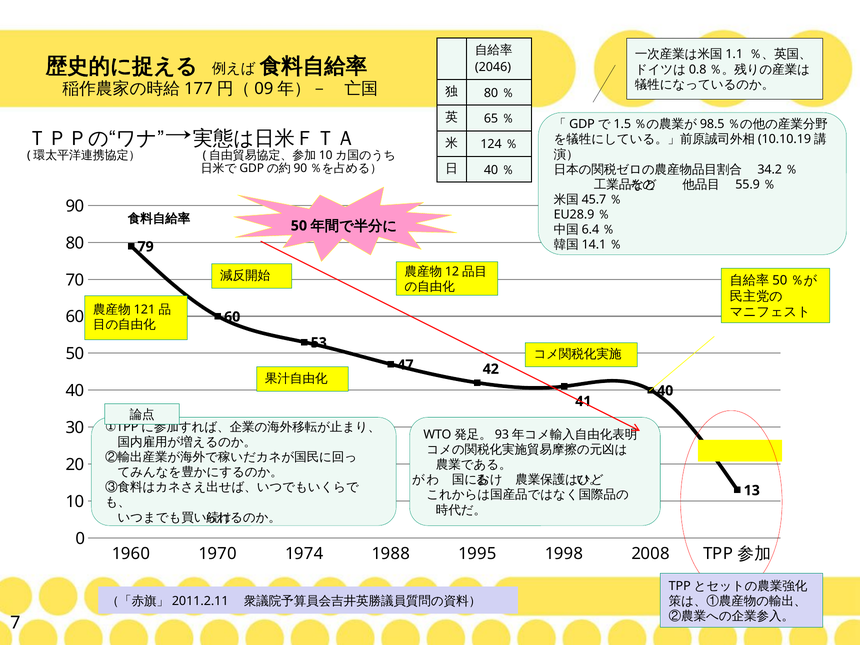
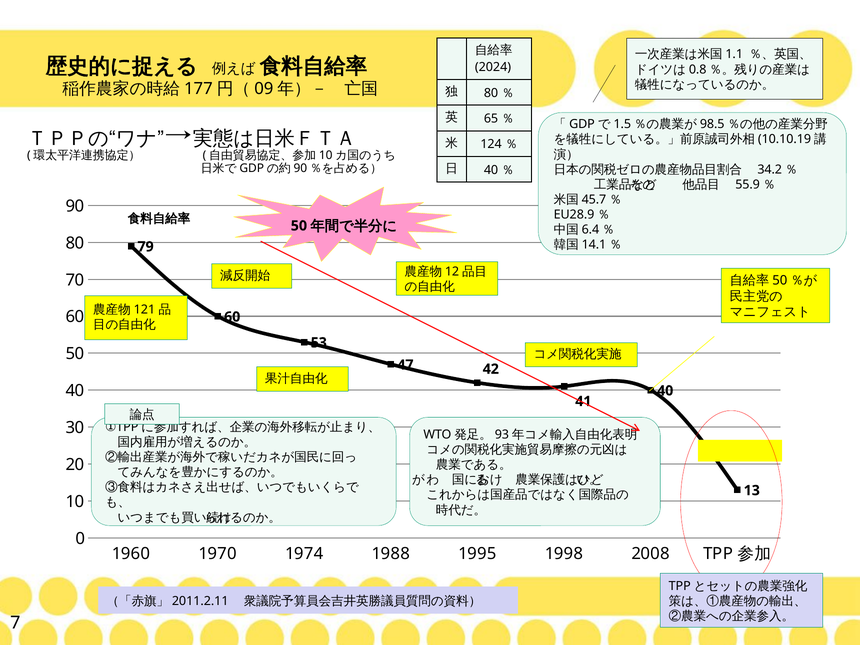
2046: 2046 -> 2024 (493, 67)
